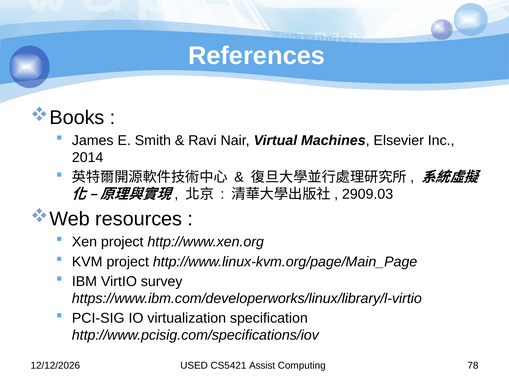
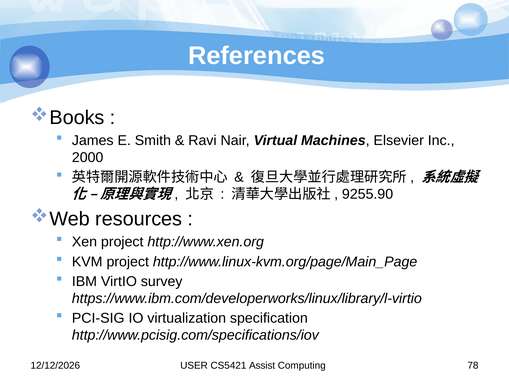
2014: 2014 -> 2000 (88, 157)
2909.03: 2909.03 -> 9255.90 (368, 194)
USED: USED -> USER (194, 365)
